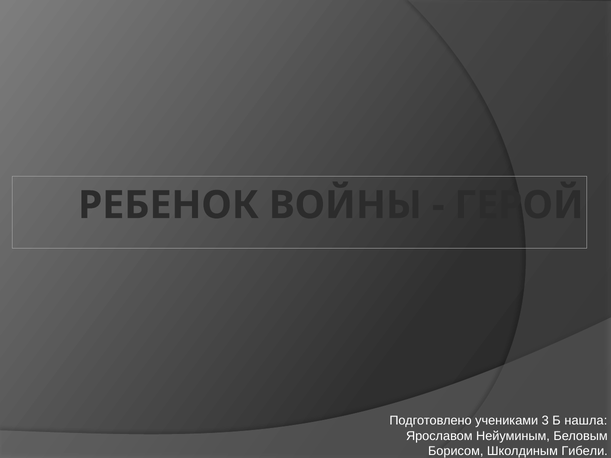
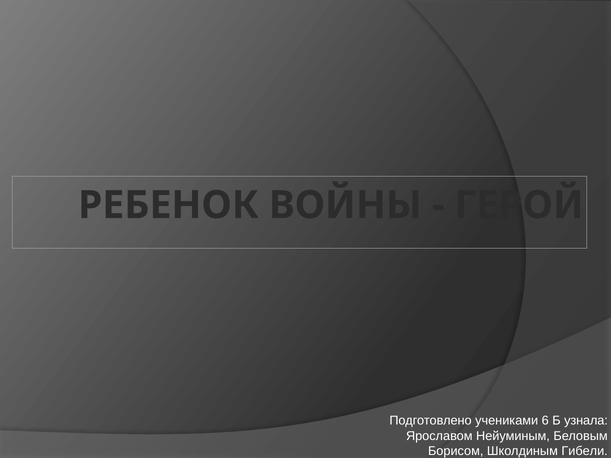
3: 3 -> 6 (545, 421)
нашла: нашла -> узнала (586, 421)
